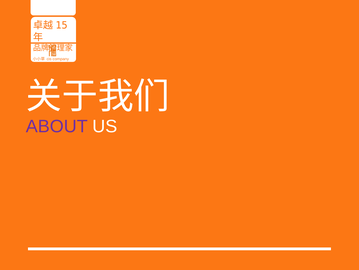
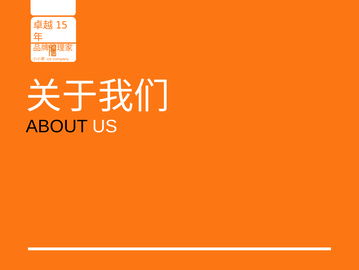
ABOUT colour: purple -> black (57, 126)
